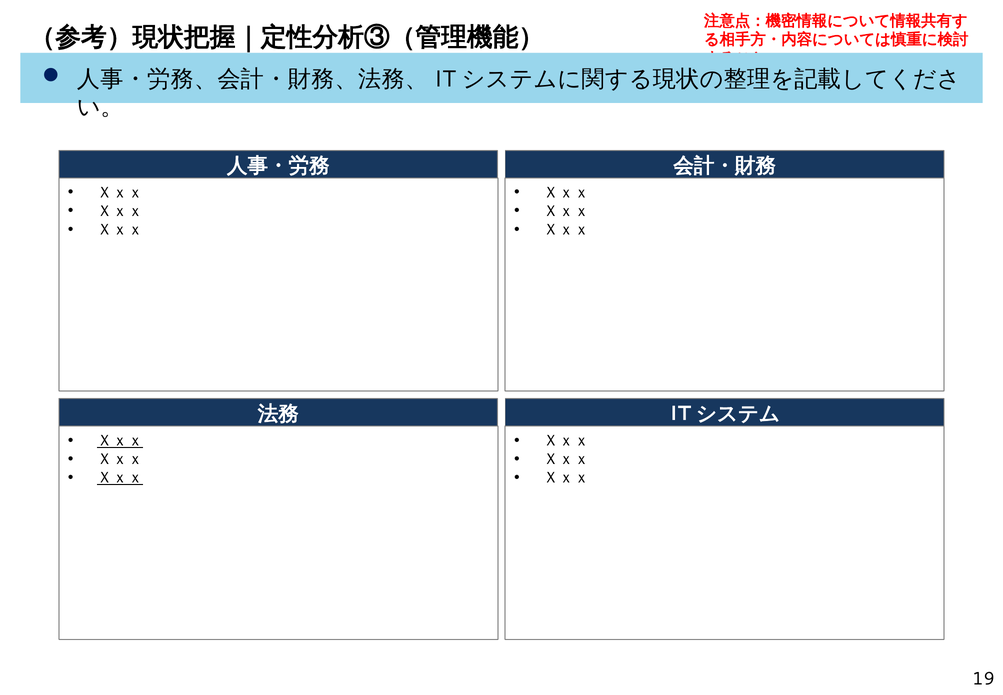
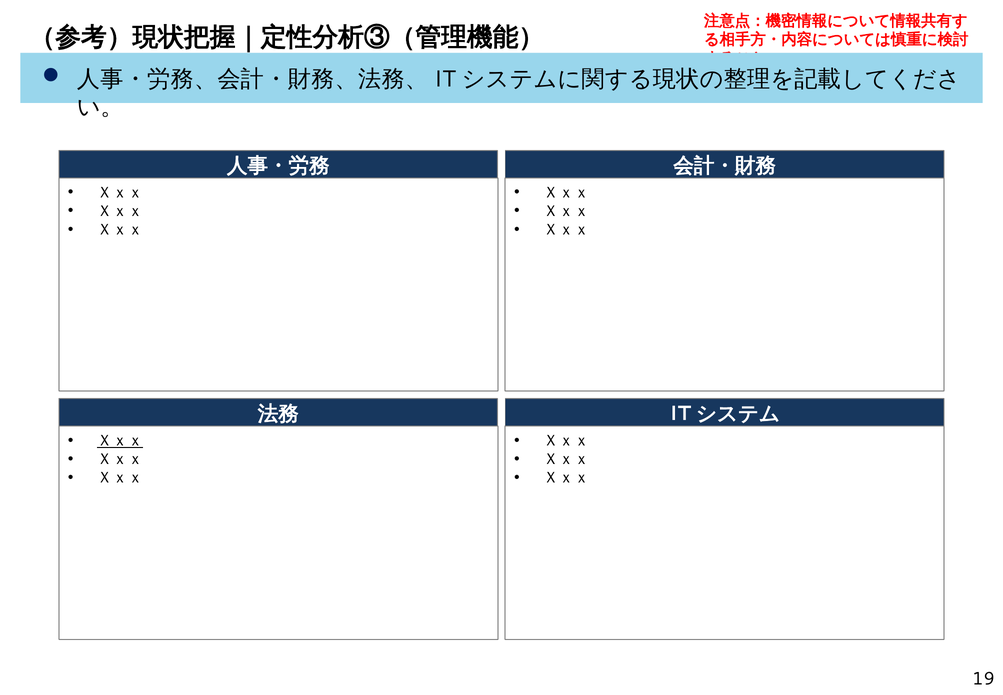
Ｘｘｘ underline: present -> none (120, 477)
